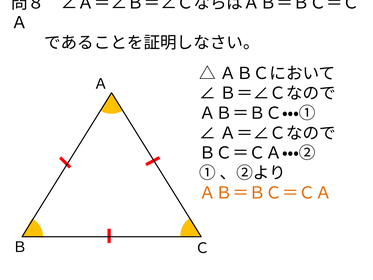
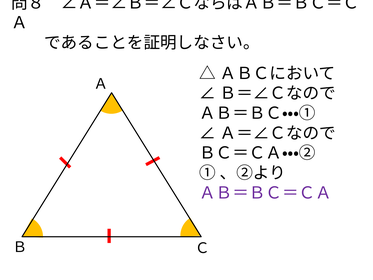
ＡＢ＝ＢＣ＝ＣＡ colour: orange -> purple (265, 193)
